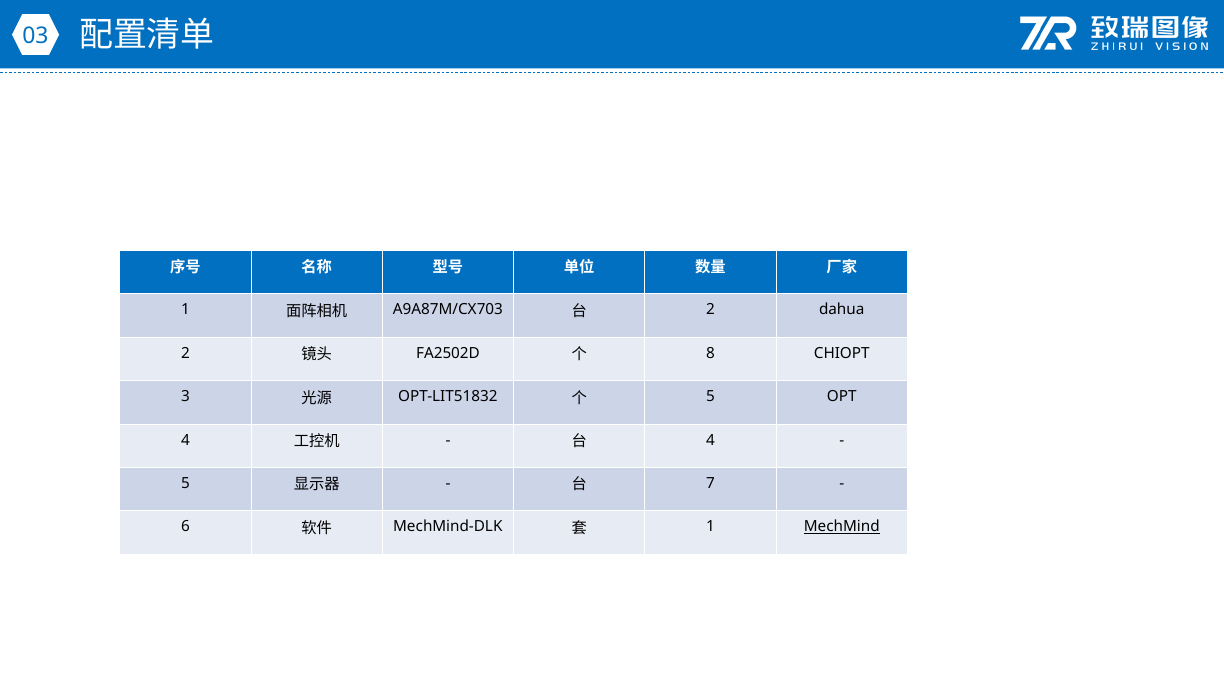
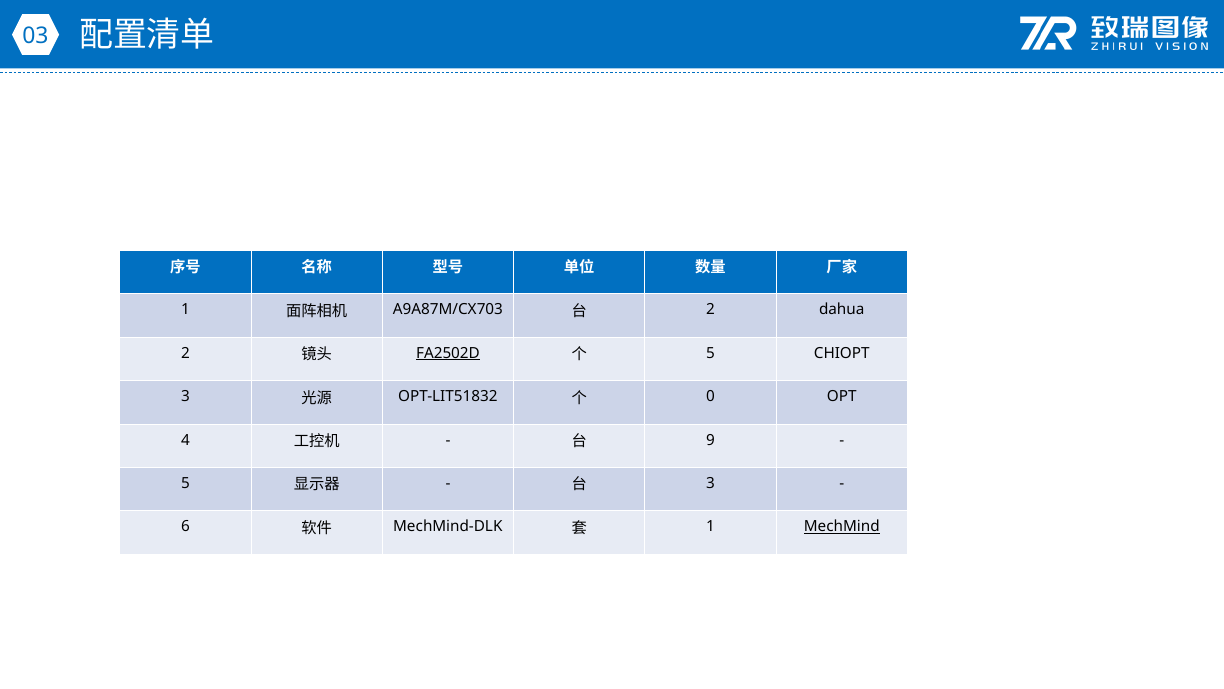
FA2502D underline: none -> present (448, 353)
8: 8 -> 5 (711, 353)
5: 5 -> 0 (711, 396)
4: 4 -> 9 (711, 440)
7: 7 -> 3 (711, 483)
